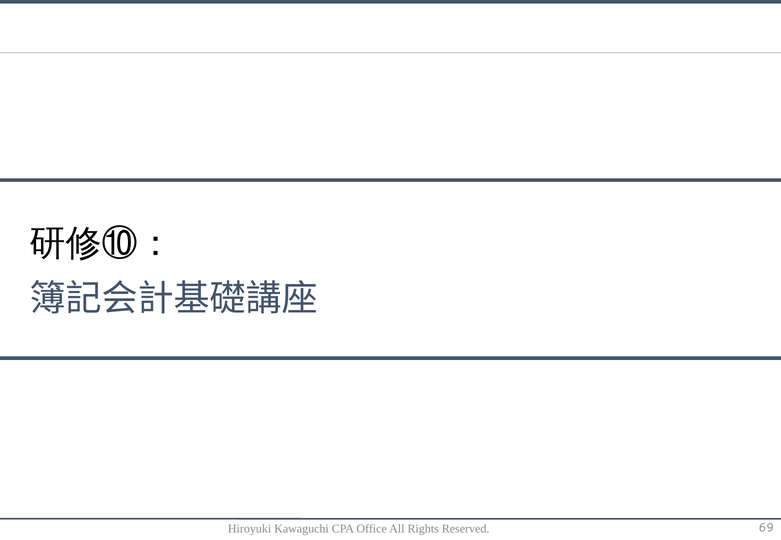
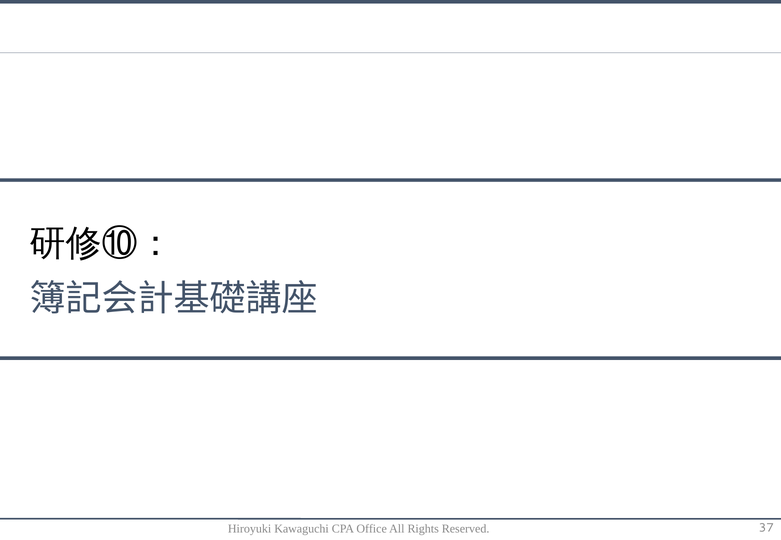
69: 69 -> 37 (766, 528)
